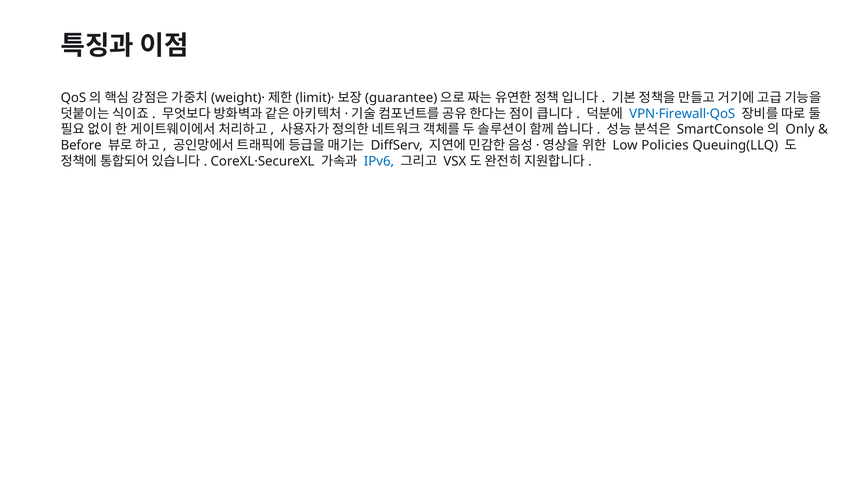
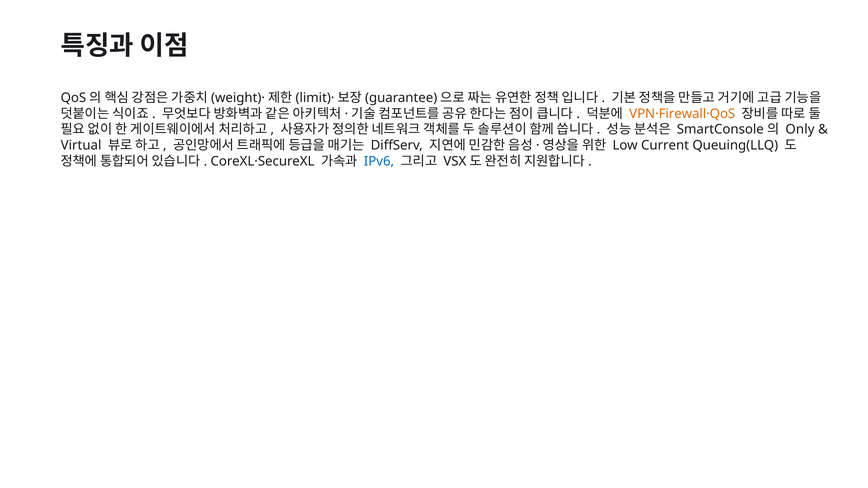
VPN·Firewall·QoS colour: blue -> orange (682, 114)
Before: Before -> Virtual (81, 146)
Policies: Policies -> Current (665, 146)
